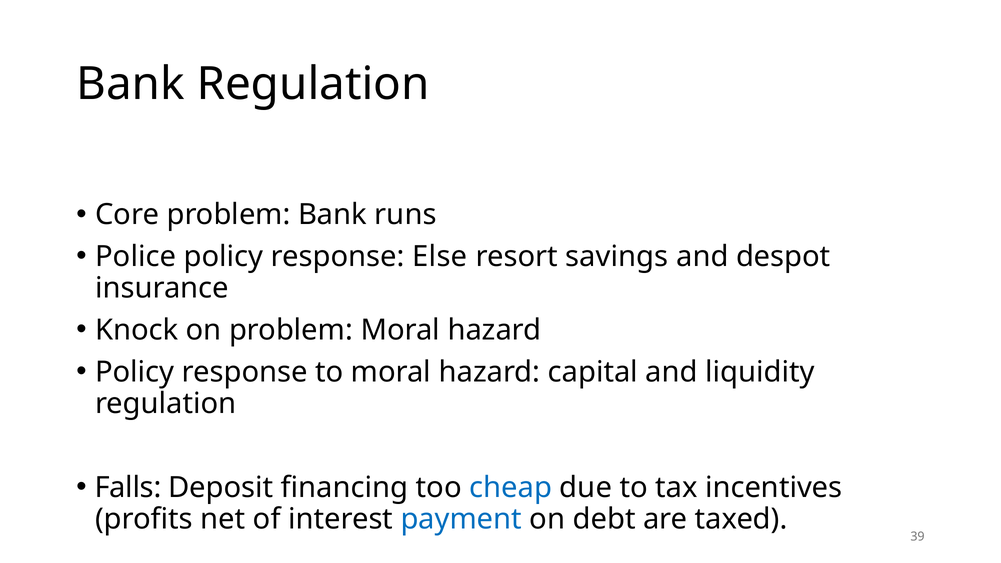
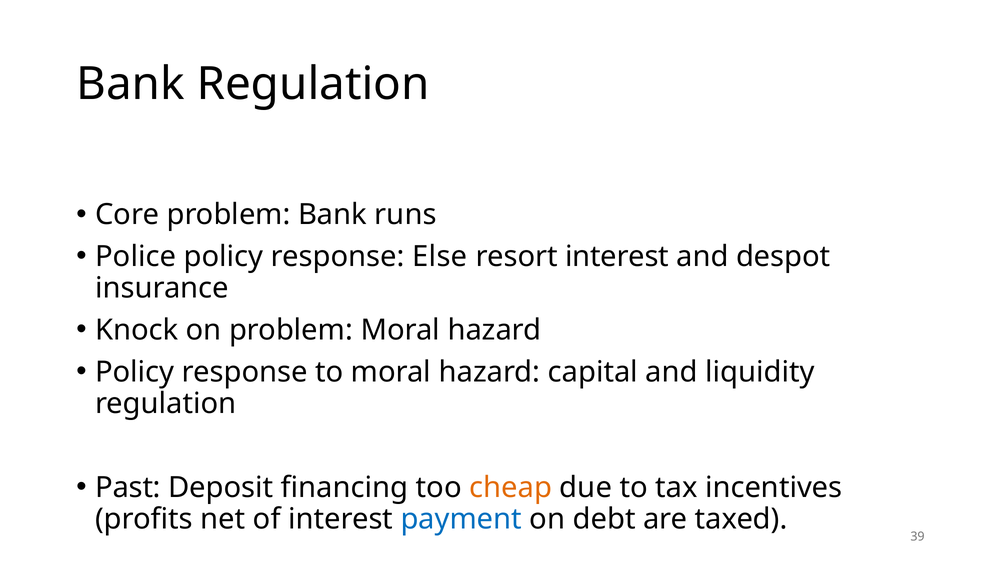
resort savings: savings -> interest (617, 257)
Falls: Falls -> Past (128, 487)
cheap colour: blue -> orange (511, 487)
